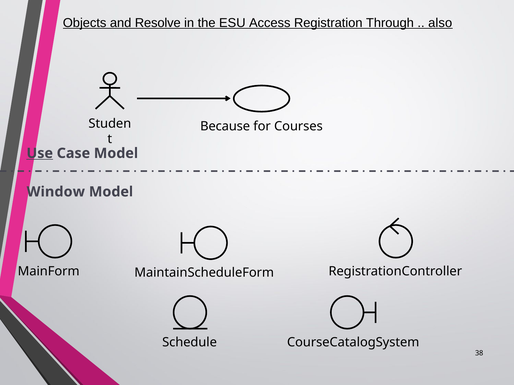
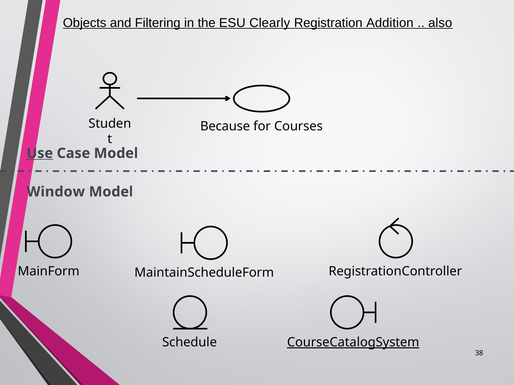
Resolve: Resolve -> Filtering (158, 23)
Access: Access -> Clearly (270, 23)
Through: Through -> Addition (390, 23)
CourseCatalogSystem underline: none -> present (353, 343)
